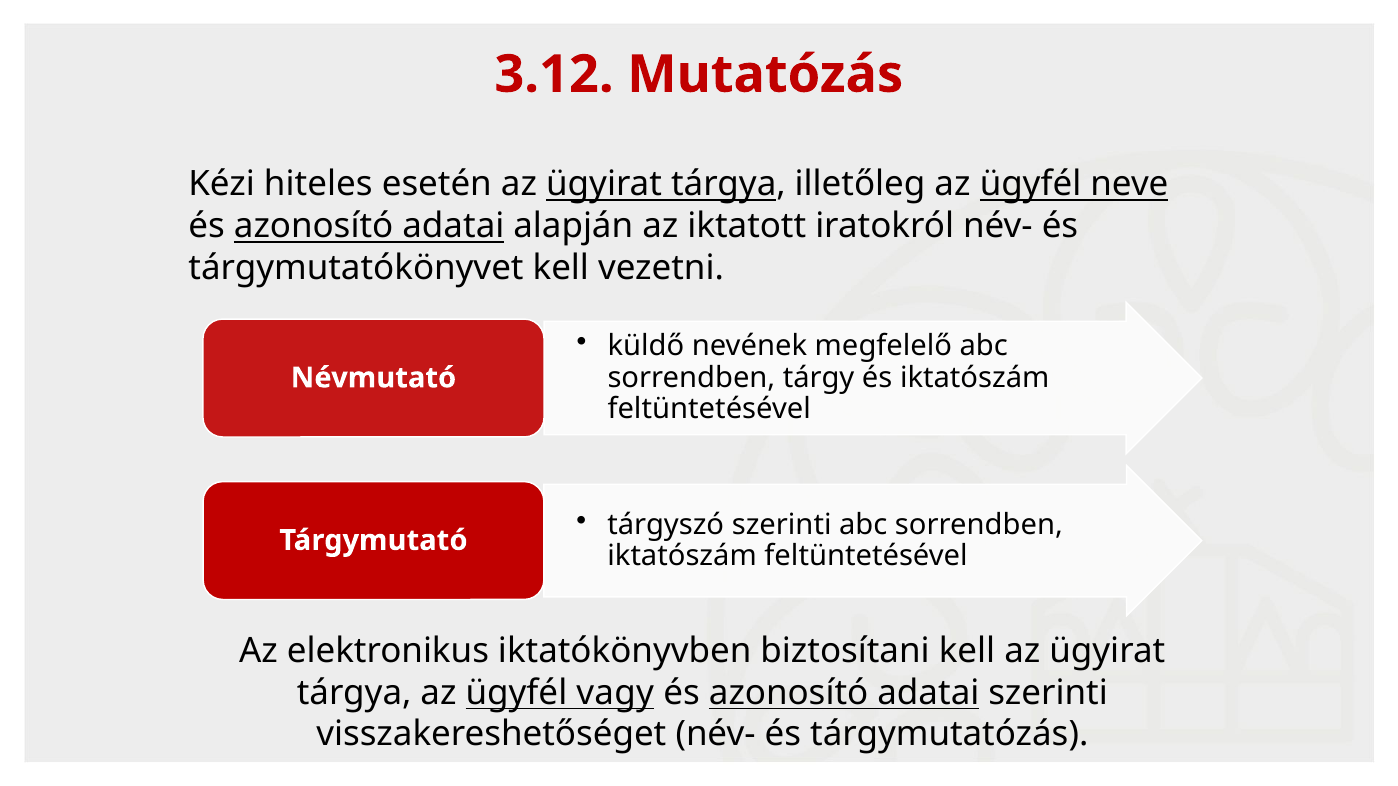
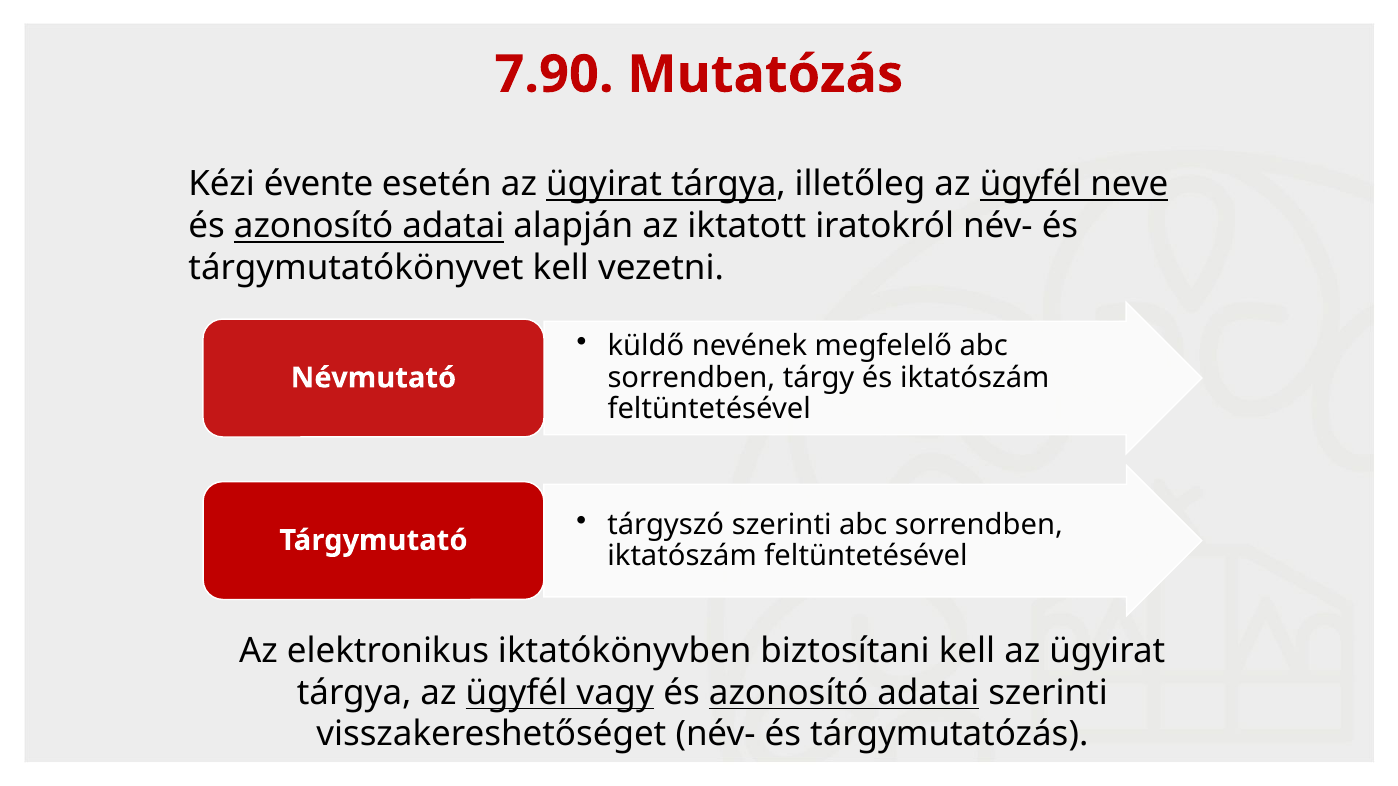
3.12: 3.12 -> 7.90 (554, 75)
hiteles: hiteles -> évente (319, 184)
